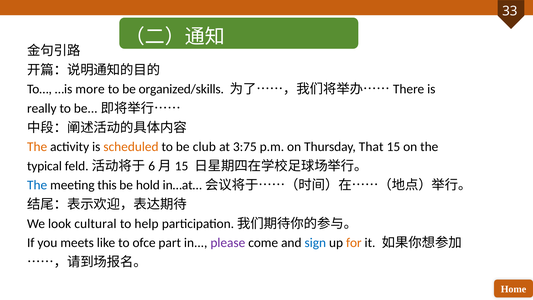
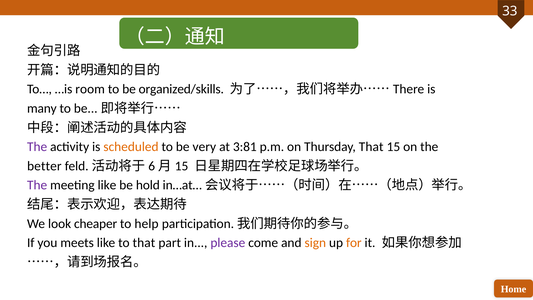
more: more -> room (90, 89)
really: really -> many (42, 108)
The colour: orange -> purple (37, 147)
club: club -> very (204, 147)
3:75: 3:75 -> 3:81 (245, 147)
typical: typical -> better (44, 166)
The colour: blue -> purple (37, 185)
meeting this: this -> like (107, 185)
cultural: cultural -> cheaper (96, 223)
to ofce: ofce -> that (144, 243)
sign colour: blue -> orange (315, 243)
